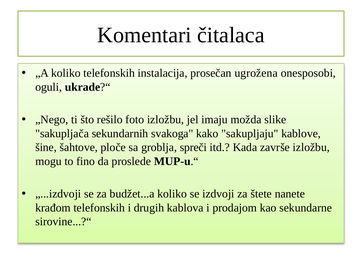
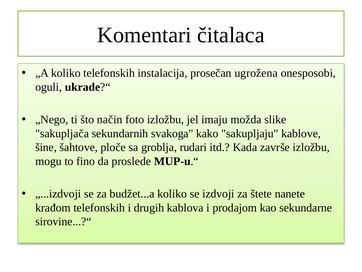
rešilo: rešilo -> način (110, 119)
spreči: spreči -> rudari (193, 147)
